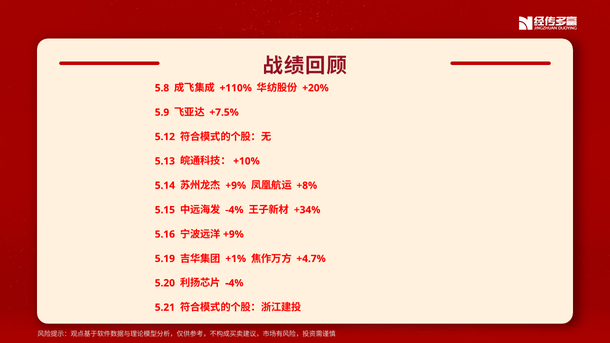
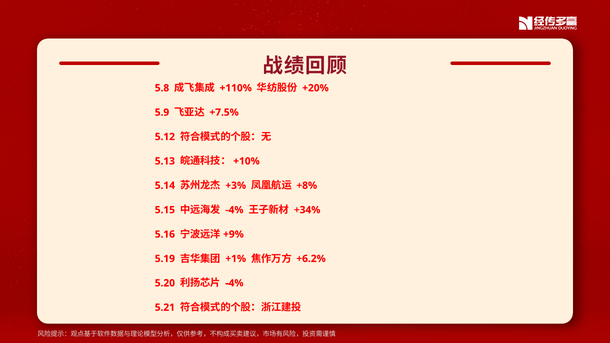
+9%: +9% -> +3% (236, 186)
+4.7%: +4.7% -> +6.2% (311, 259)
